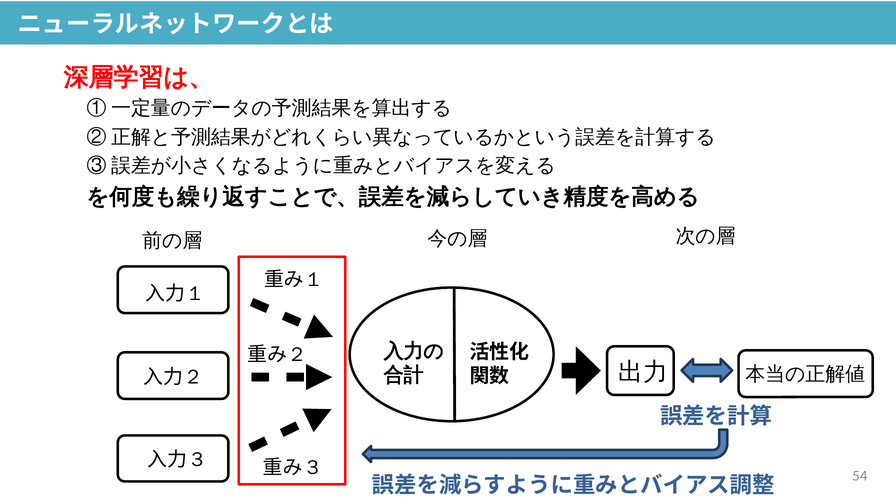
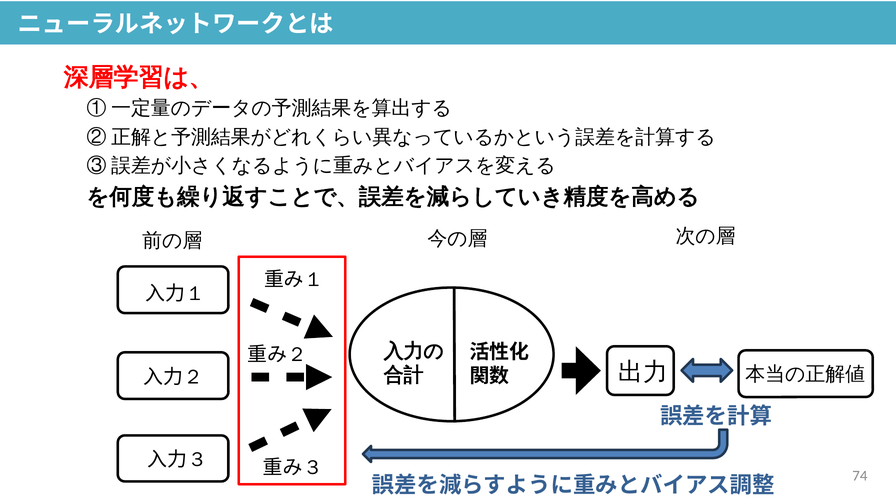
54: 54 -> 74 (860, 476)
